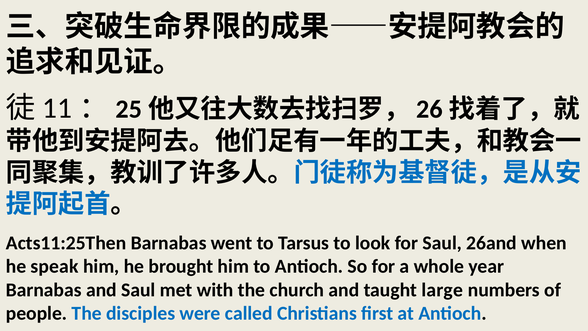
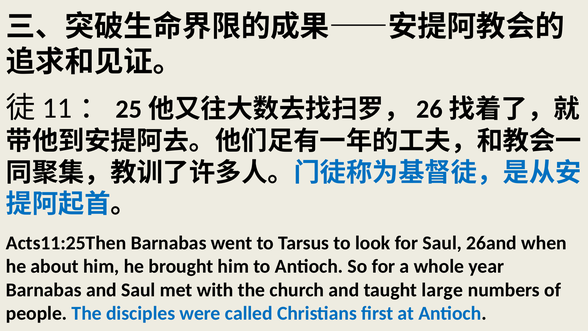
speak: speak -> about (55, 266)
